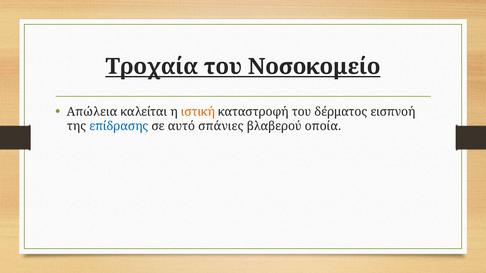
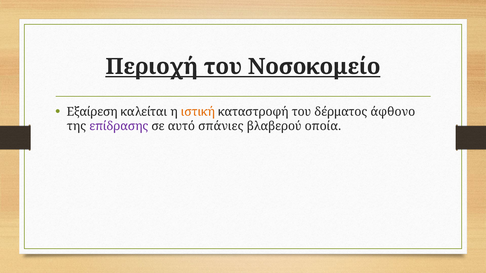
Τροχαία: Τροχαία -> Περιοχή (152, 67)
Απώλεια: Απώλεια -> Εξαίρεση (92, 112)
εισπνοή: εισπνοή -> άφθονο (393, 112)
επίδρασης colour: blue -> purple (119, 126)
